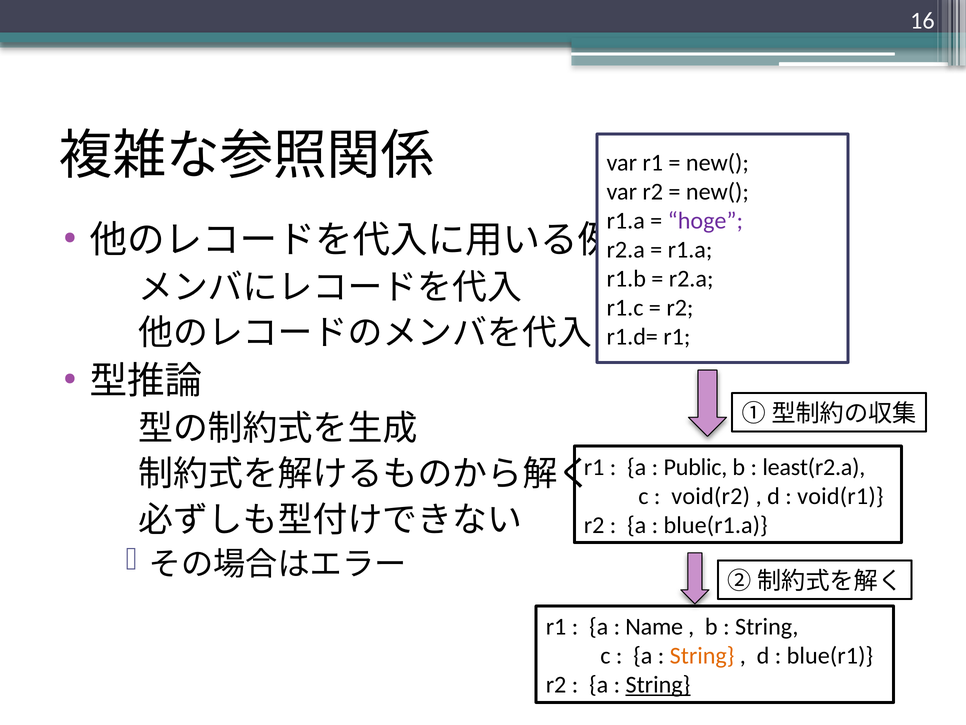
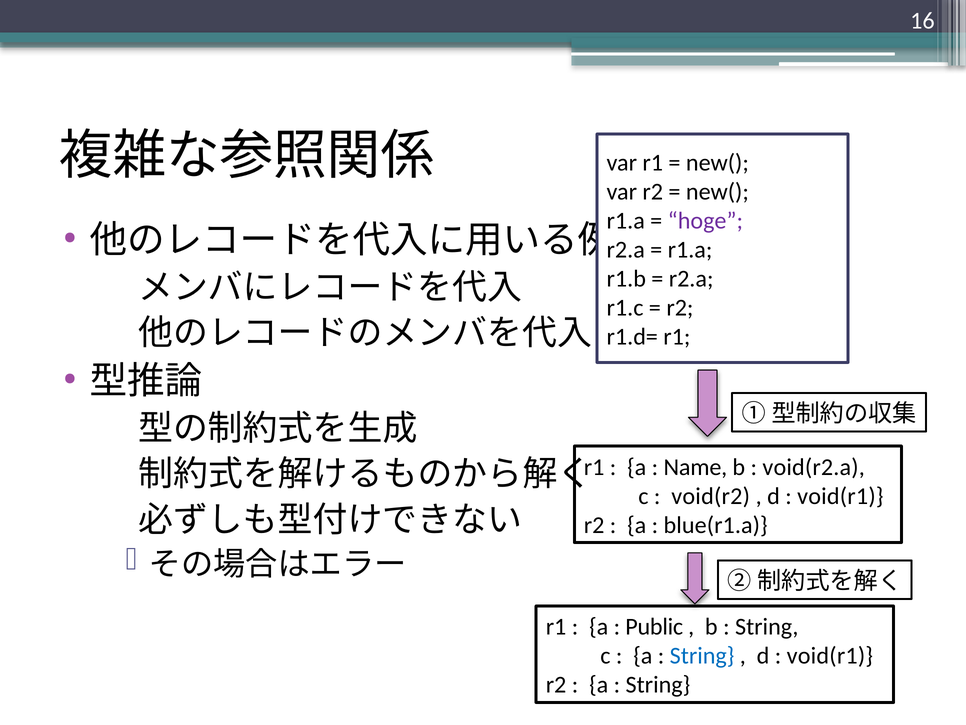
Public: Public -> Name (695, 467)
least(r2.a: least(r2.a -> void(r2.a (814, 467)
Name: Name -> Public (654, 627)
String colour: orange -> blue (702, 656)
blue(r1: blue(r1 -> void(r1 (830, 656)
String underline: present -> none (658, 685)
